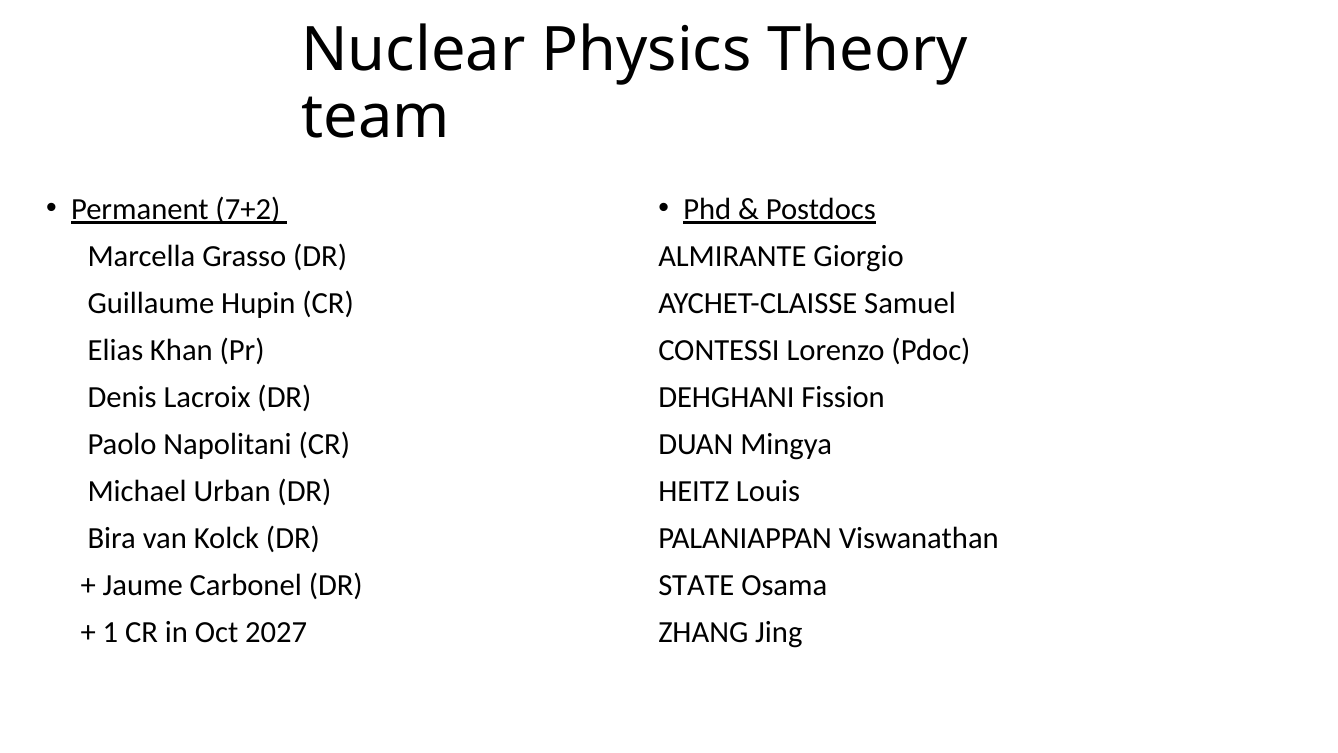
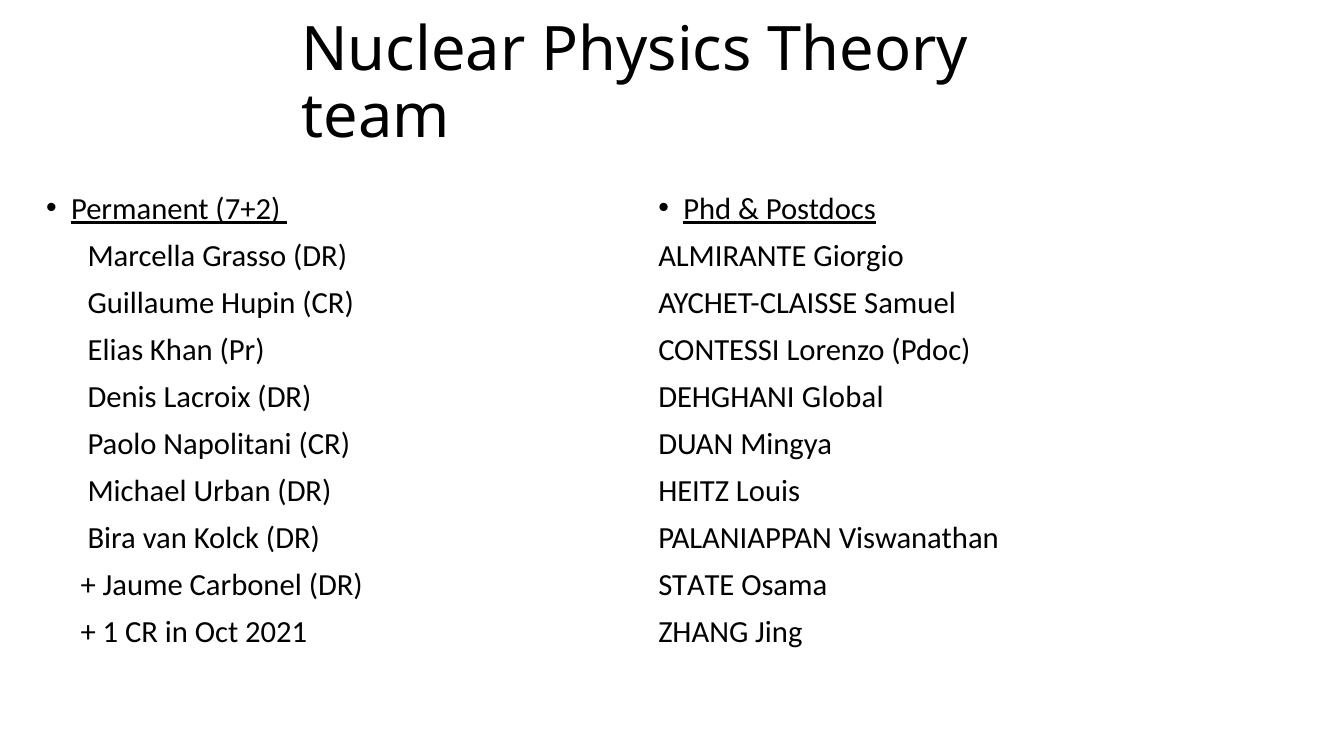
Fission: Fission -> Global (843, 397)
2027: 2027 -> 2021 (276, 632)
